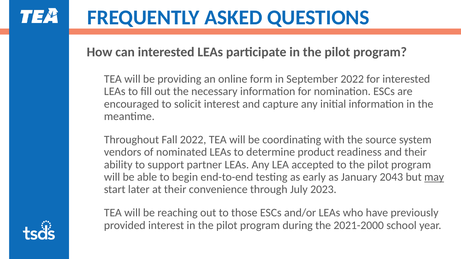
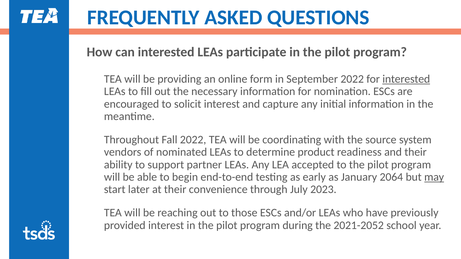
interested underline: none -> present (406, 79)
2043: 2043 -> 2064 (391, 177)
2021-2000: 2021-2000 -> 2021-2052 (359, 226)
